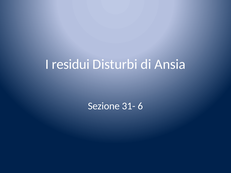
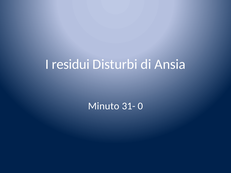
Sezione: Sezione -> Minuto (104, 106)
6: 6 -> 0 (140, 106)
